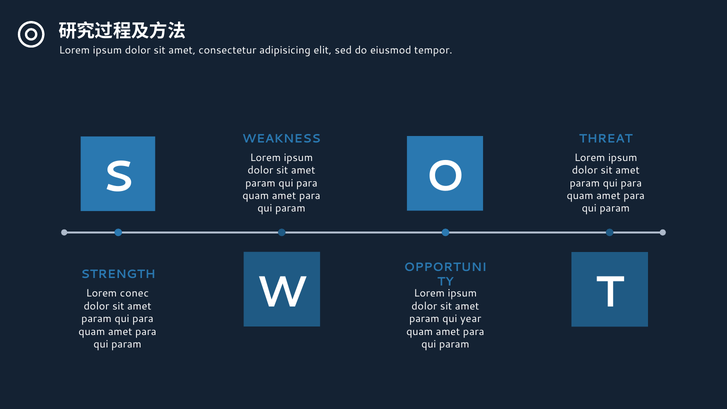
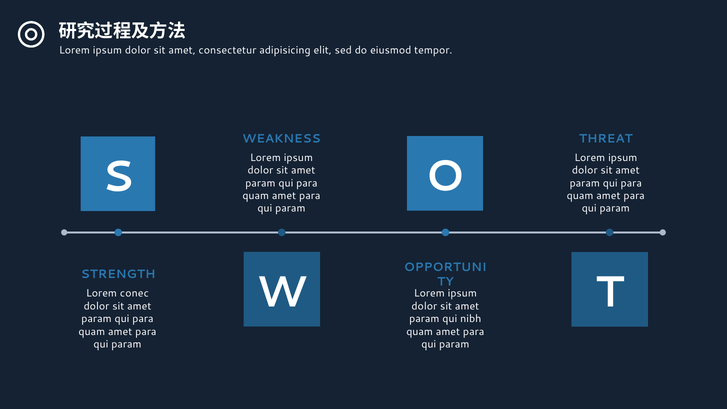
year: year -> nibh (471, 319)
